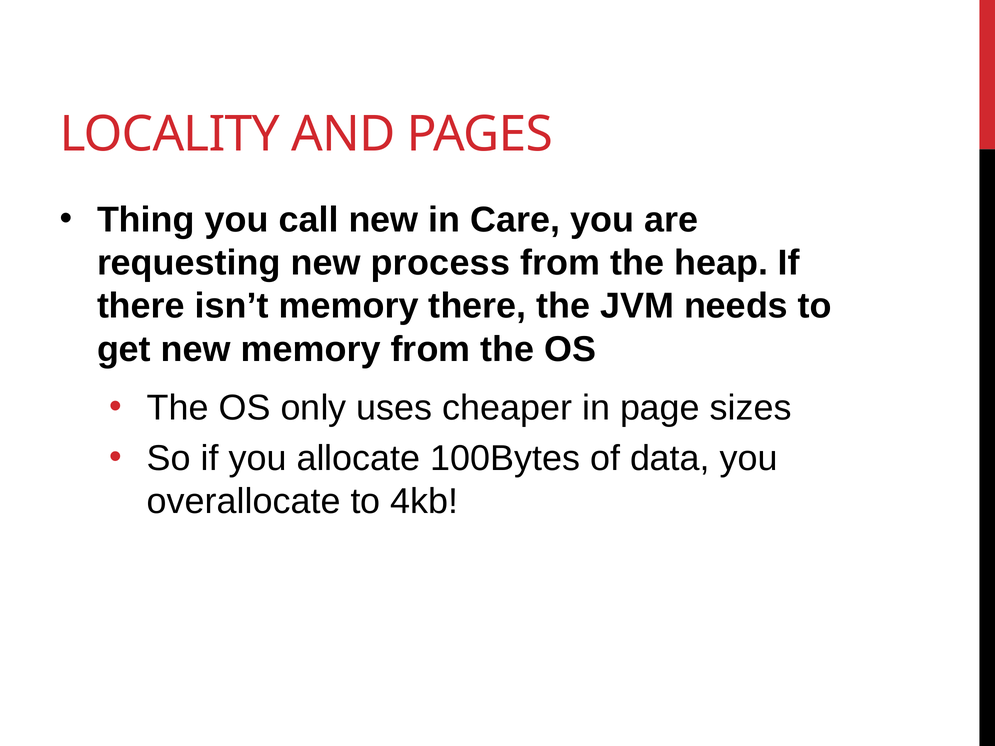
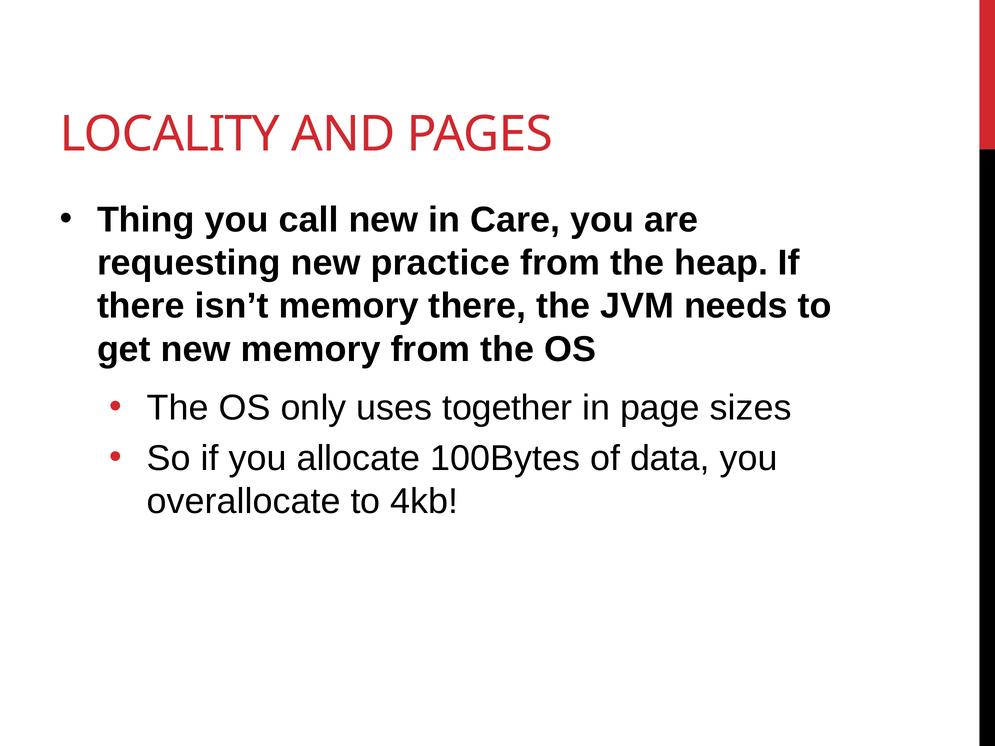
process: process -> practice (440, 263)
cheaper: cheaper -> together (507, 408)
